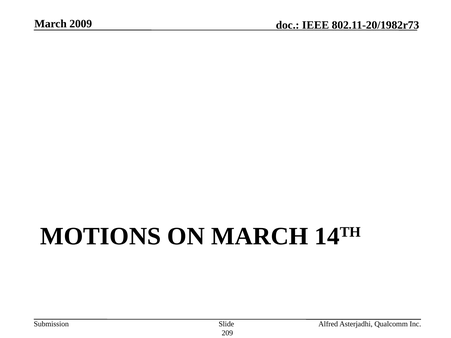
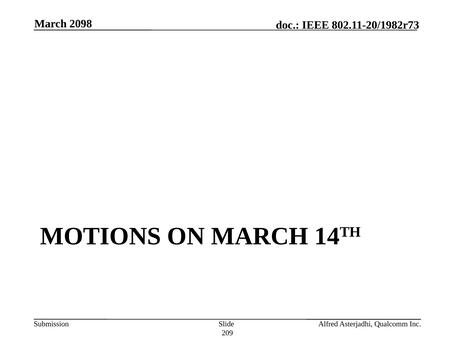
2009: 2009 -> 2098 (81, 24)
